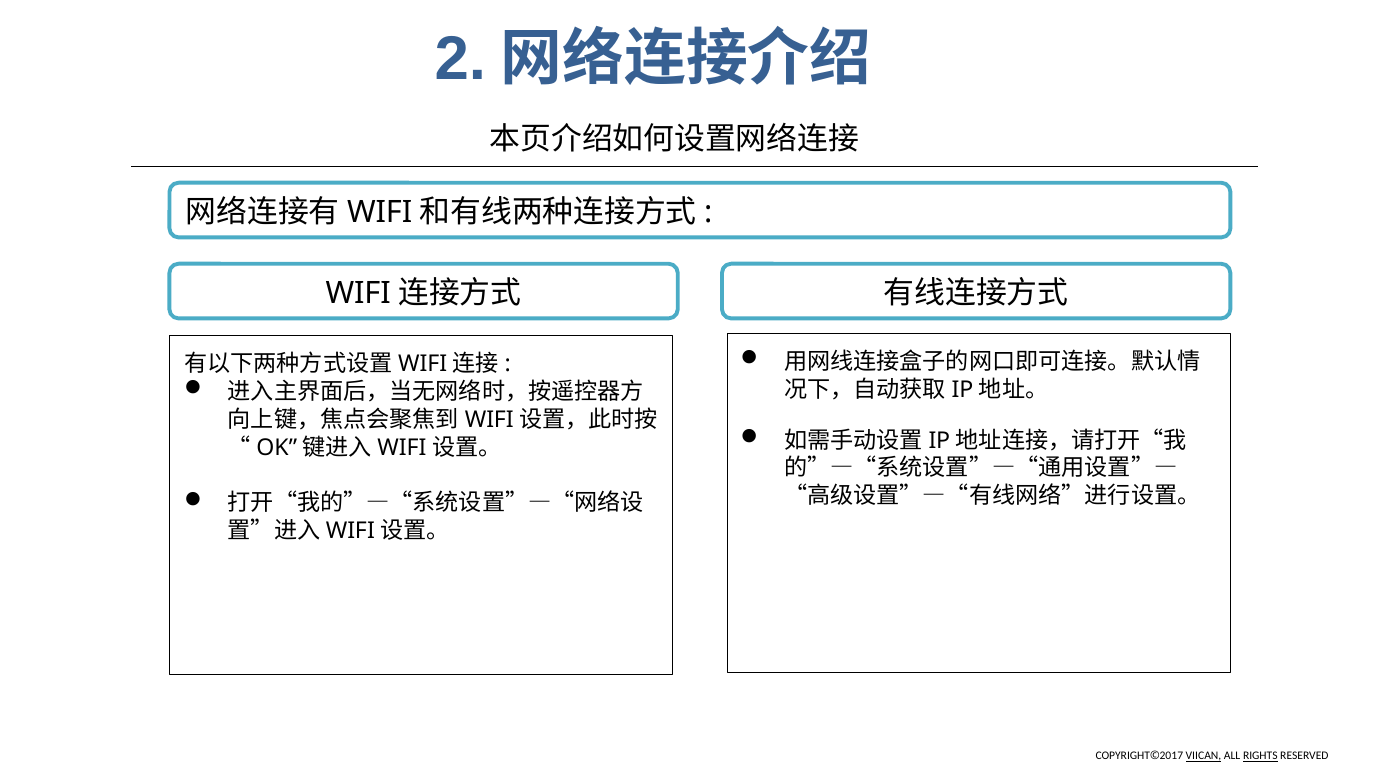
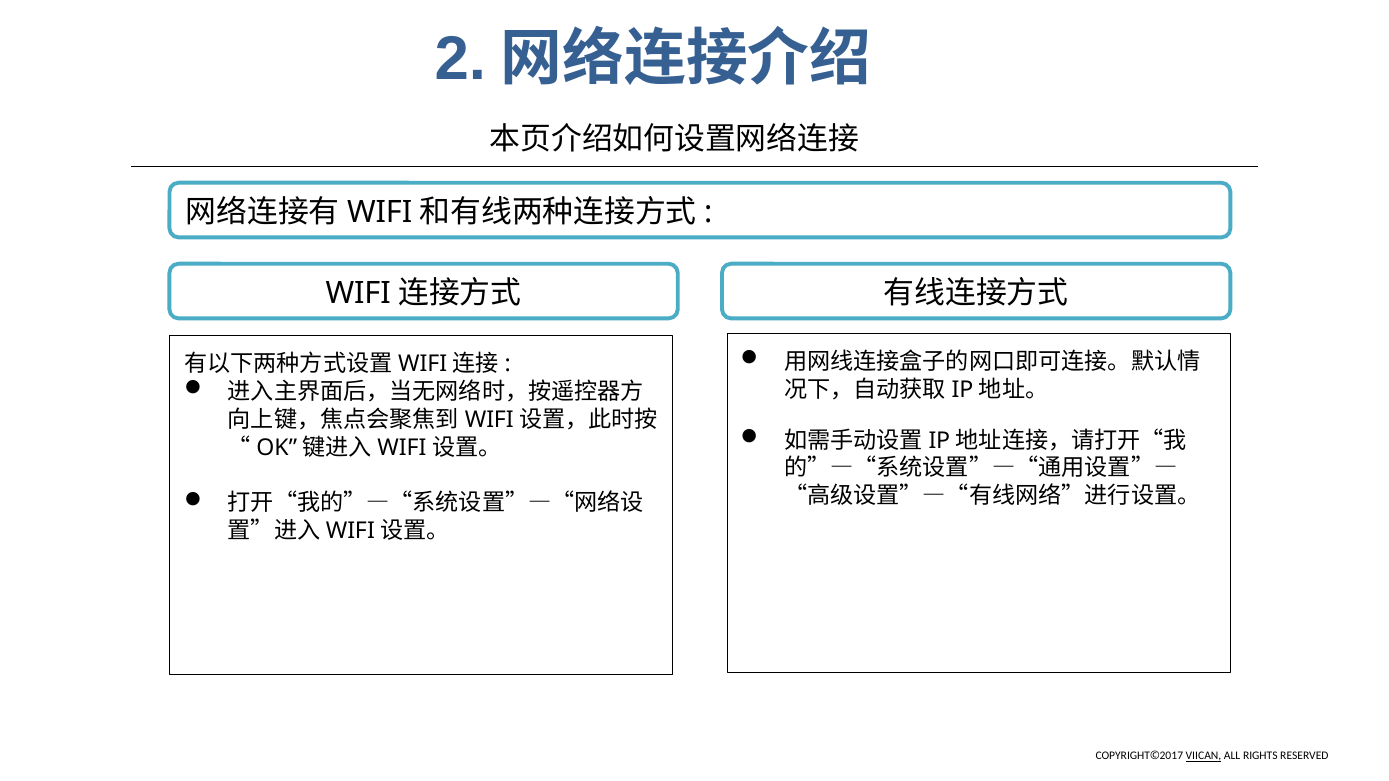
RIGHTS underline: present -> none (1260, 756)
